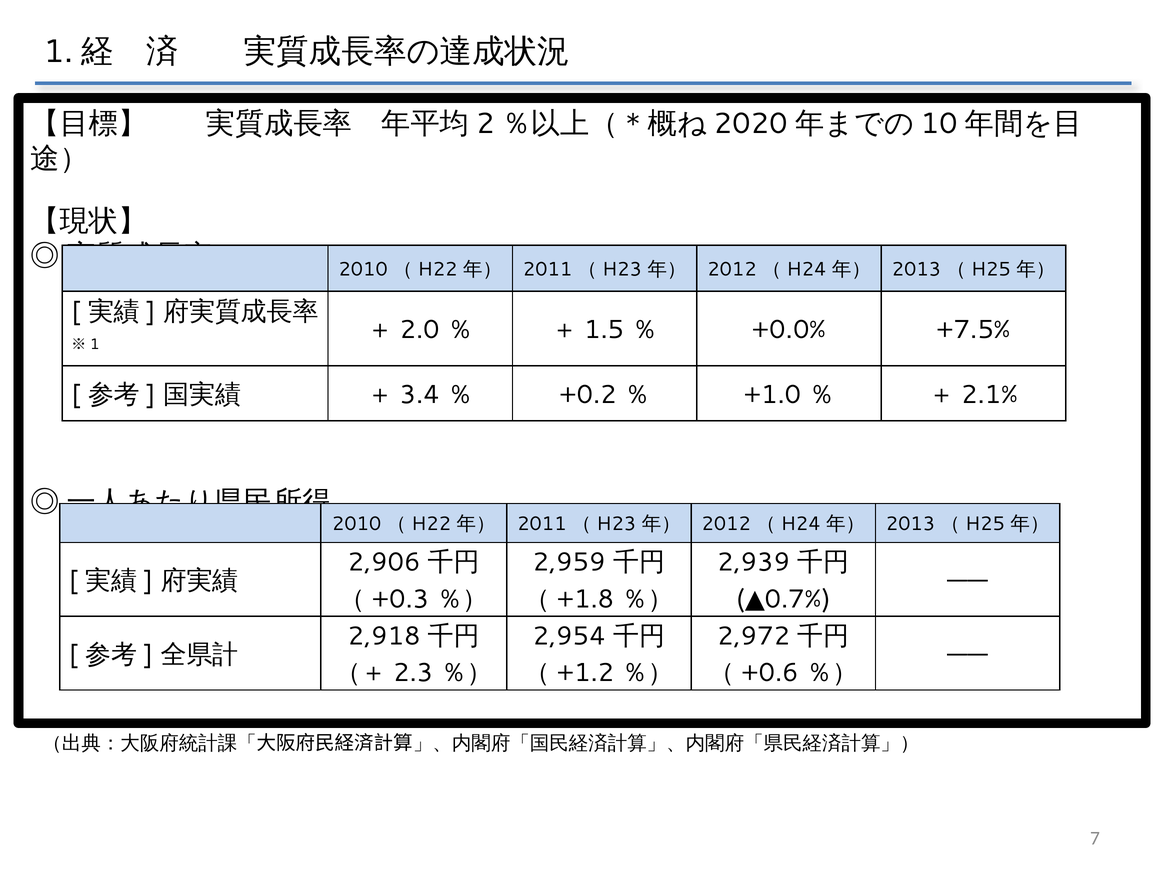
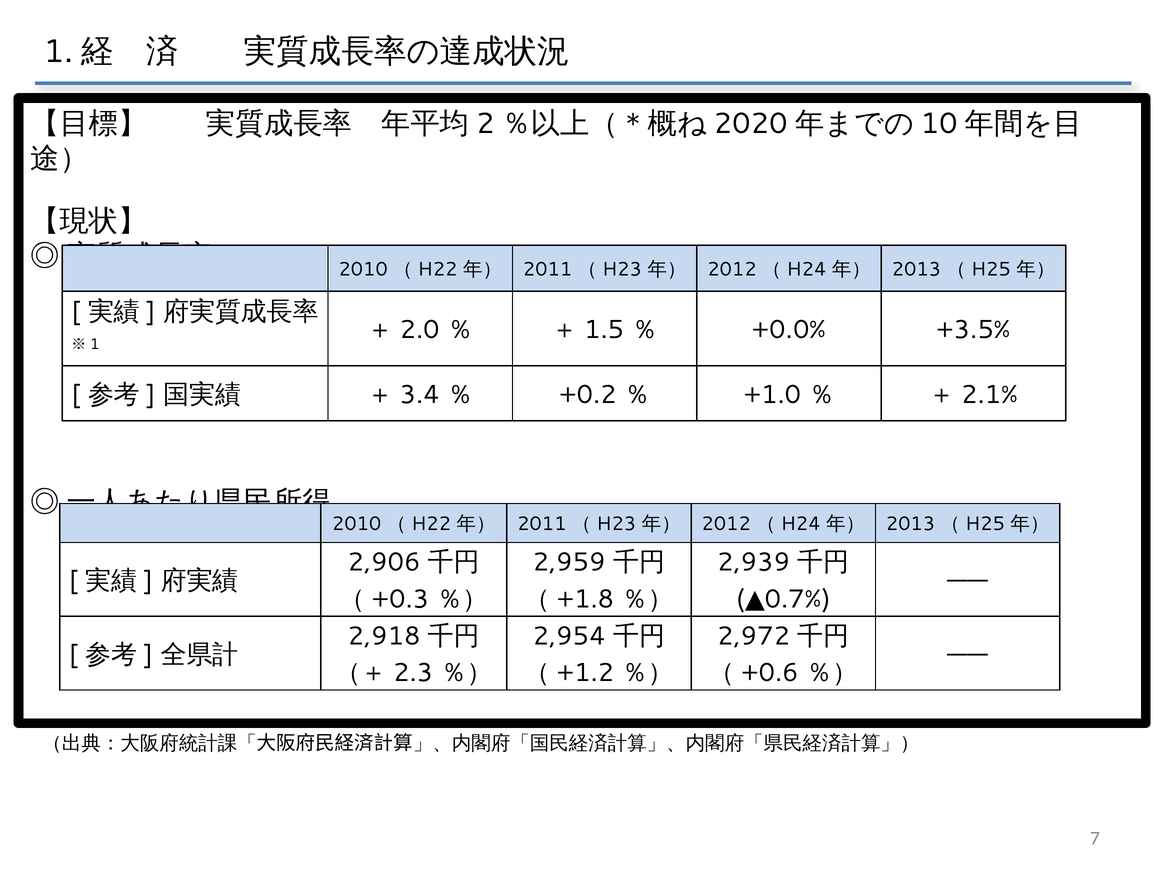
+7.5%: +7.5% -> +3.5% (973, 330)
